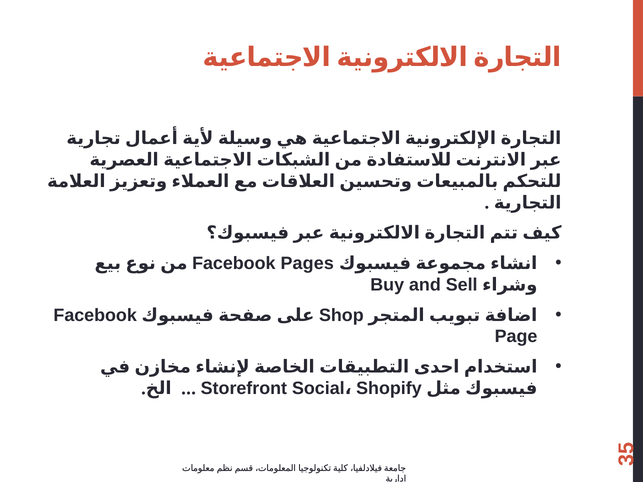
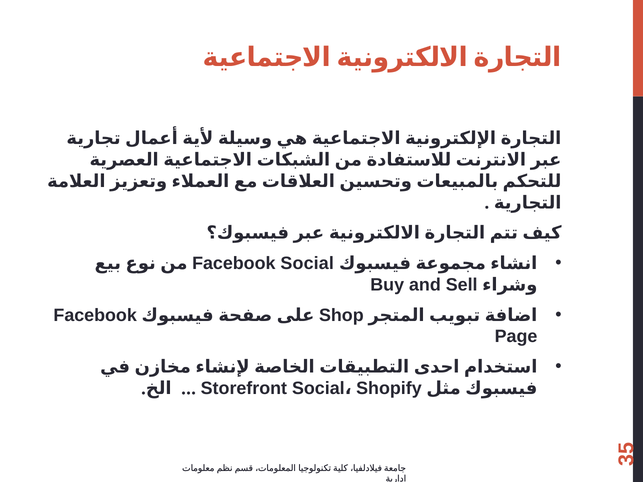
Facebook Pages: Pages -> Social (307, 264)
